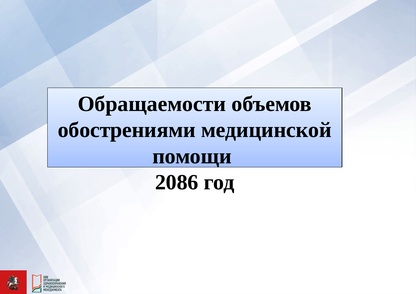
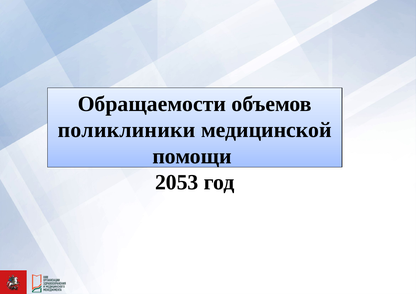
обострениями: обострениями -> поликлиники (127, 130)
2086: 2086 -> 2053 (177, 182)
